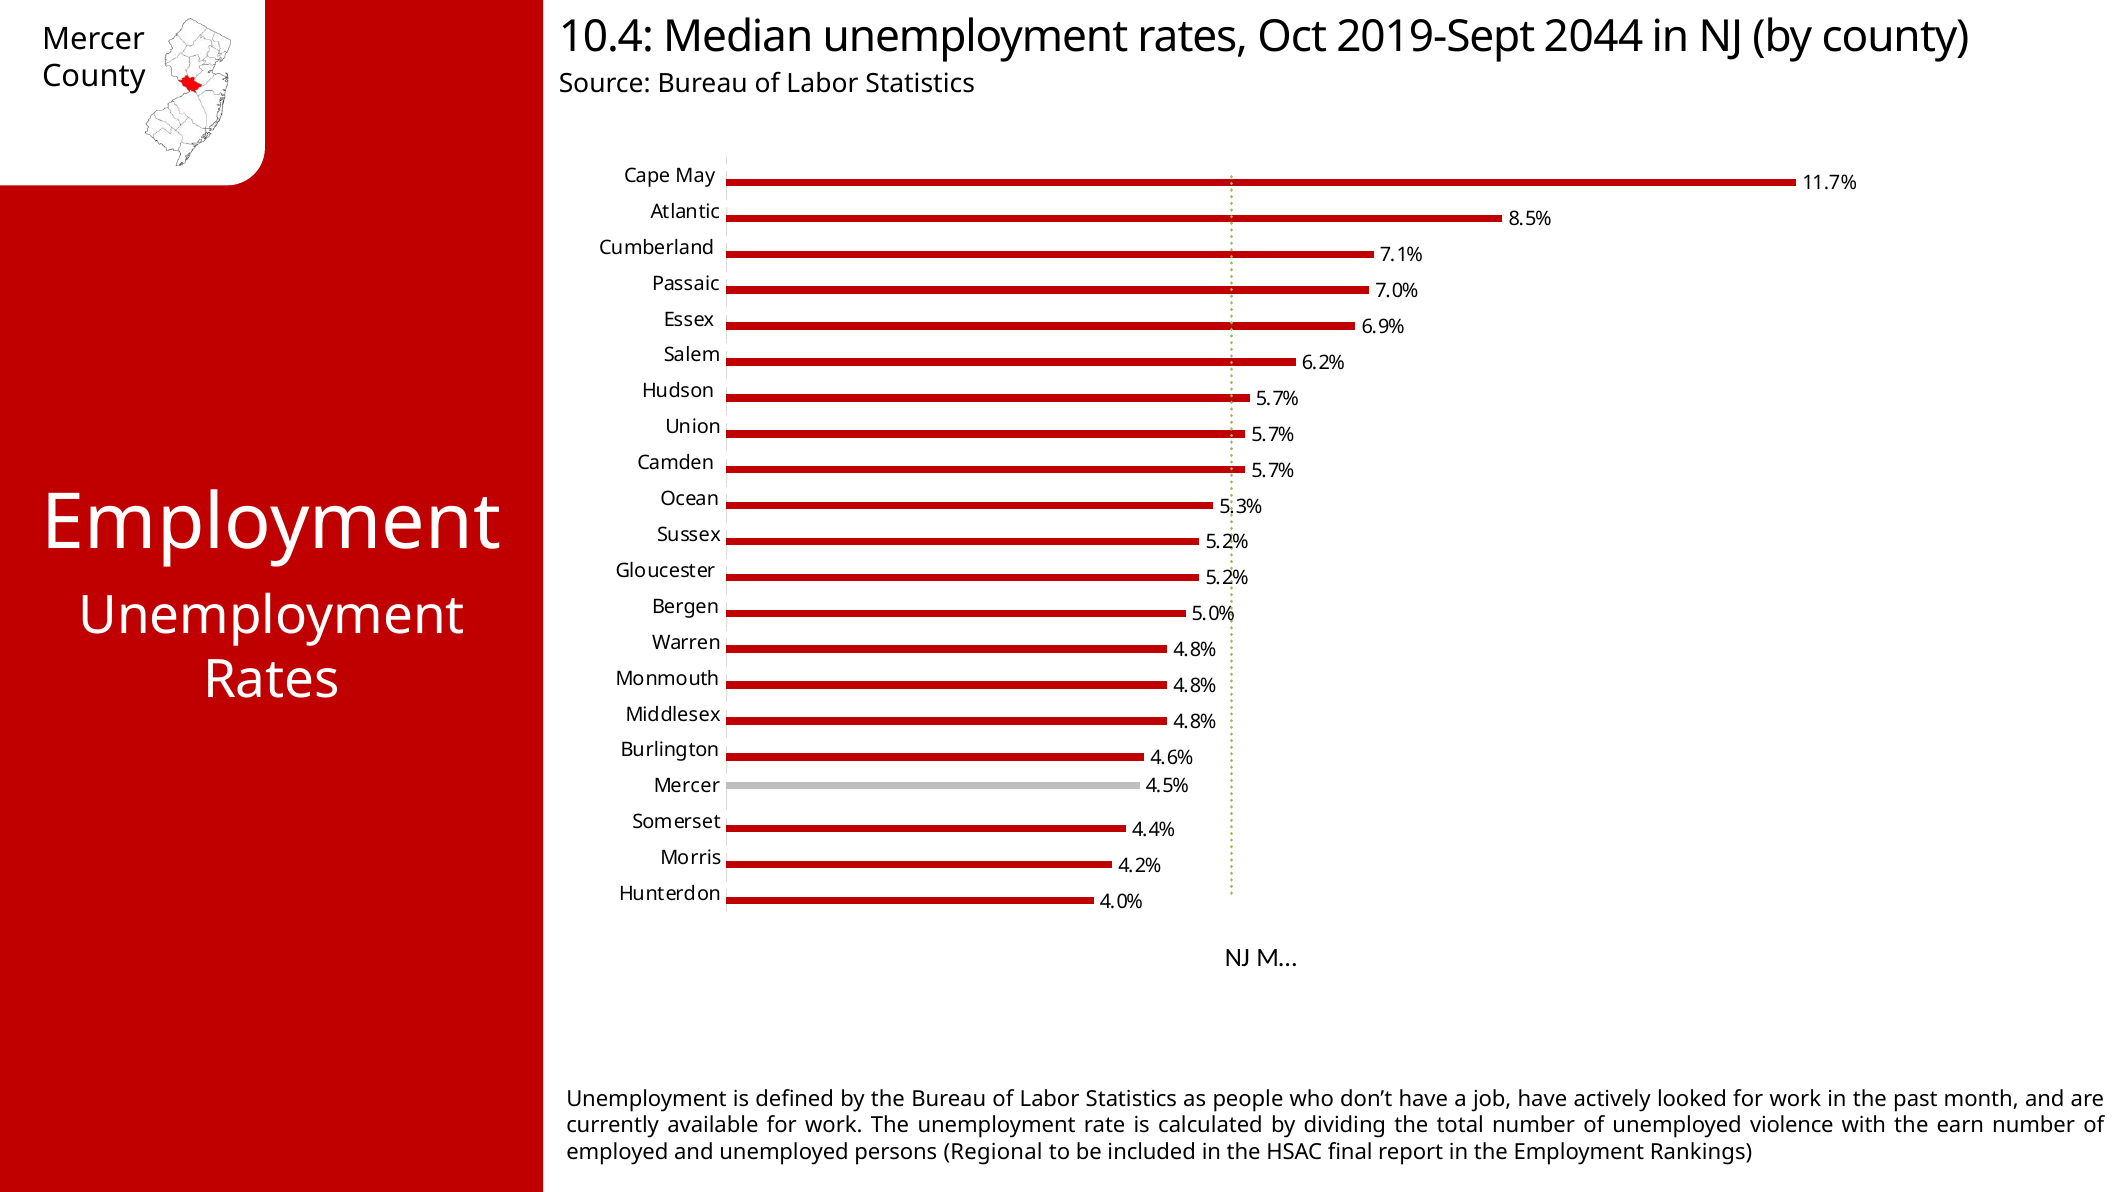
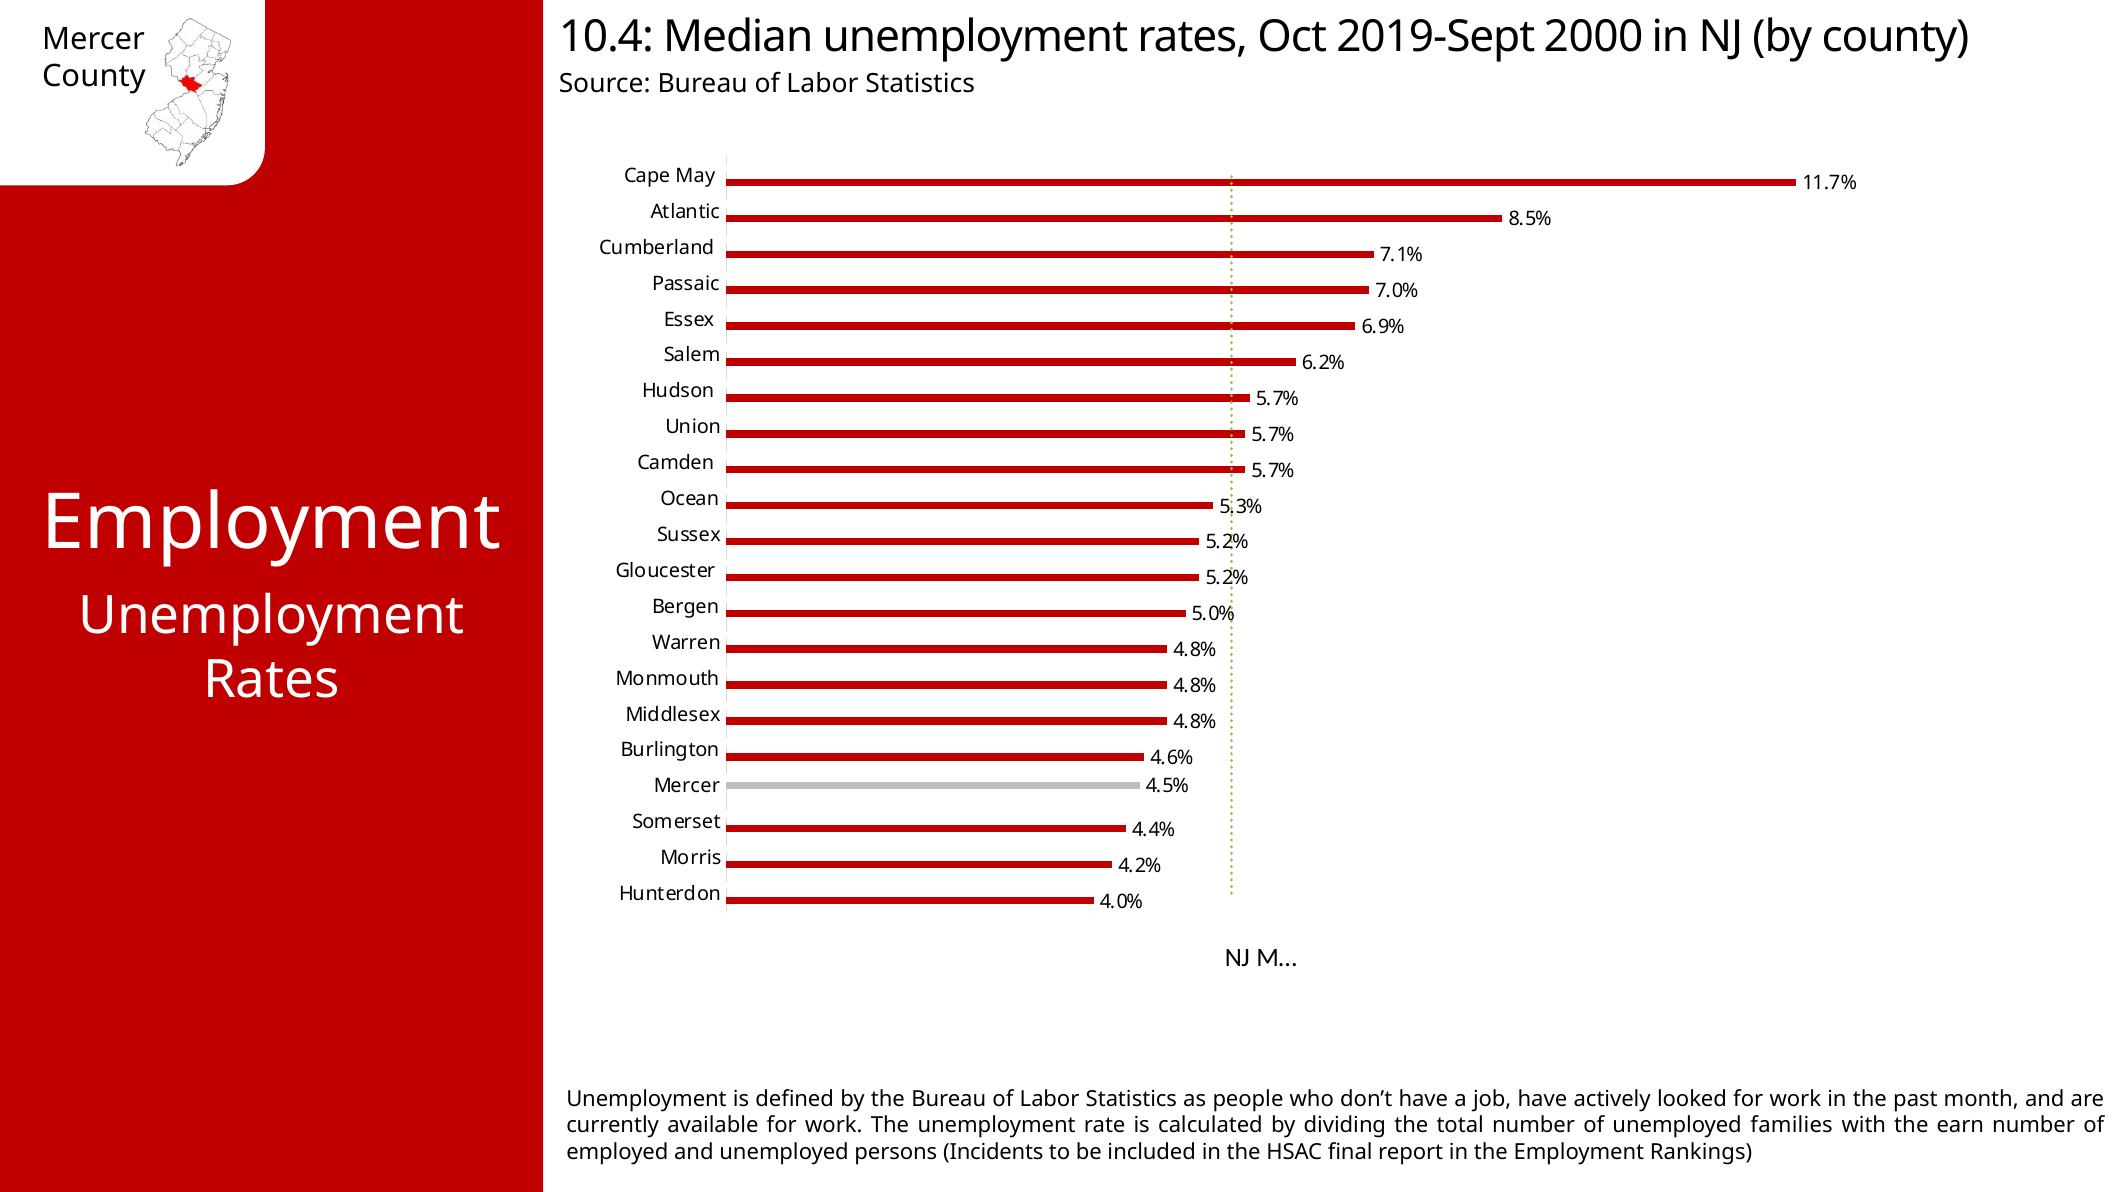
2044: 2044 -> 2000 (1594, 37)
violence: violence -> families (1792, 1126)
Regional: Regional -> Incidents (993, 1152)
